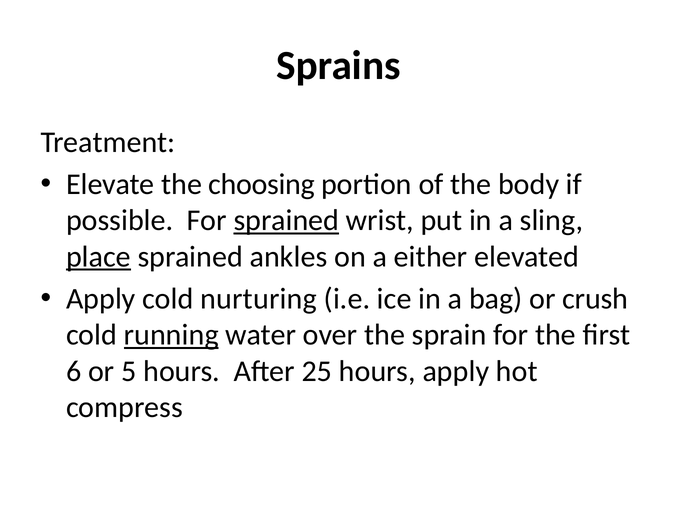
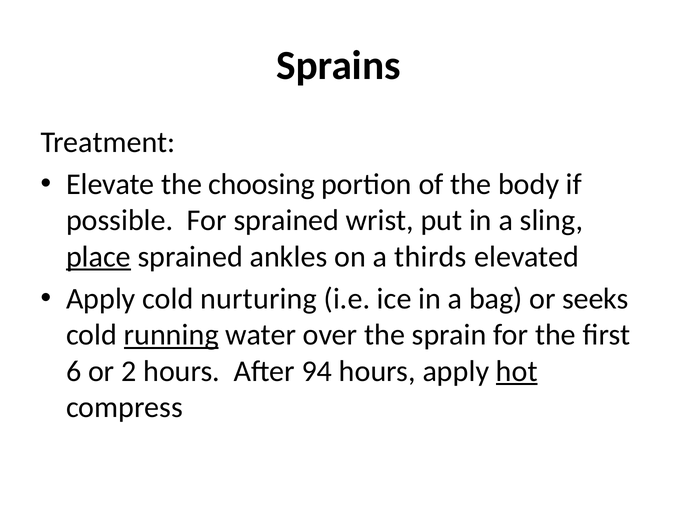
sprained underline: present -> none (286, 220)
either: either -> thirds (431, 256)
crush: crush -> seeks (595, 299)
5: 5 -> 2 (129, 371)
25: 25 -> 94 (317, 371)
hot underline: none -> present (517, 371)
